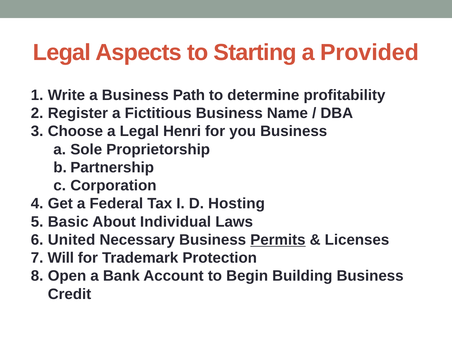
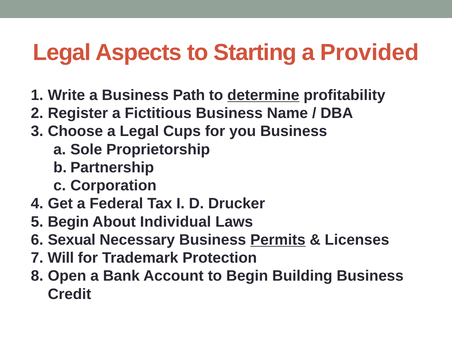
determine underline: none -> present (263, 95)
Henri: Henri -> Cups (182, 131)
Hosting: Hosting -> Drucker (237, 204)
Basic: Basic -> Begin (68, 222)
United: United -> Sexual (72, 240)
